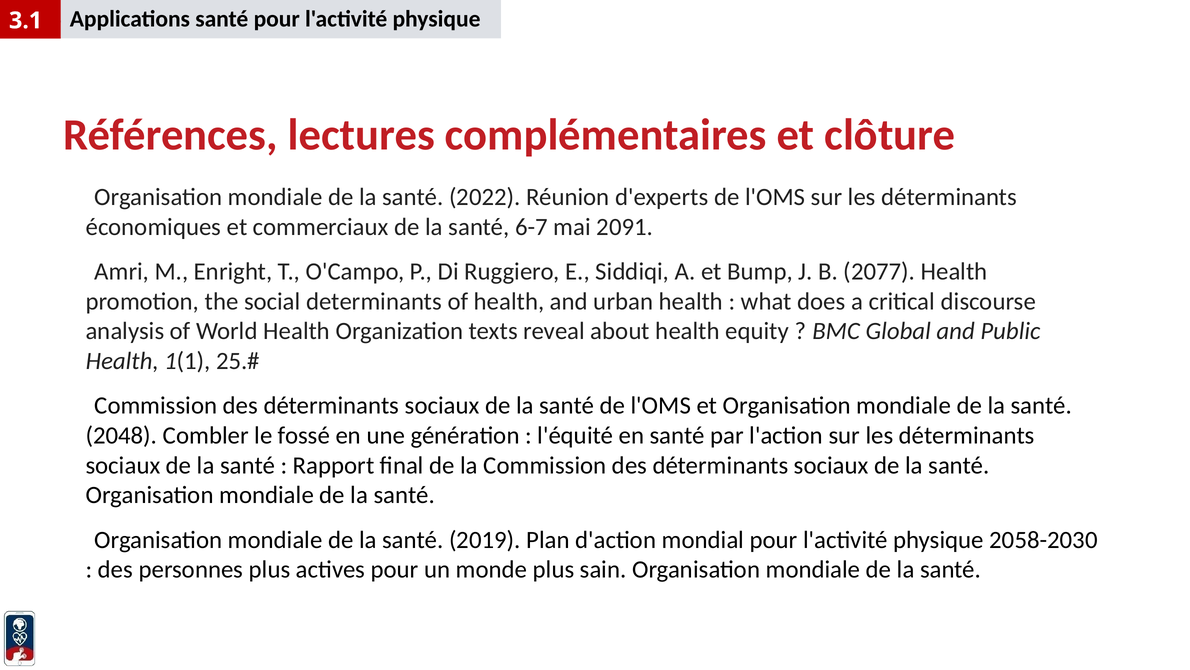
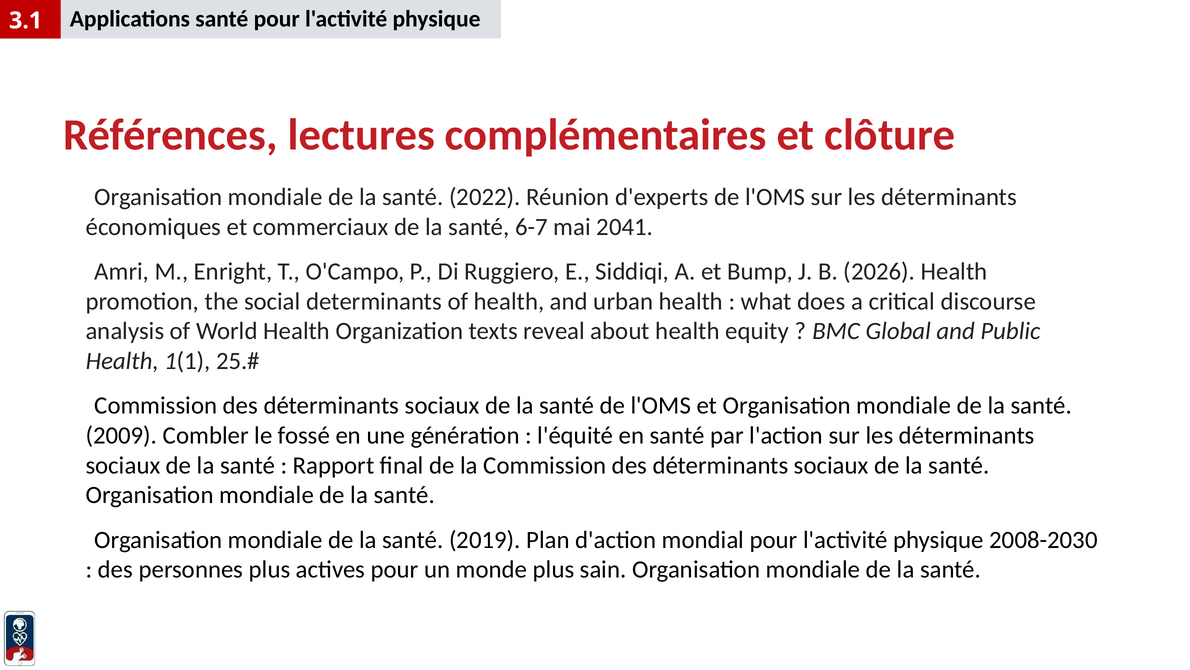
2091: 2091 -> 2041 (625, 227)
2077: 2077 -> 2026 (879, 271)
2048: 2048 -> 2009 (121, 435)
2058-2030: 2058-2030 -> 2008-2030 (1043, 539)
